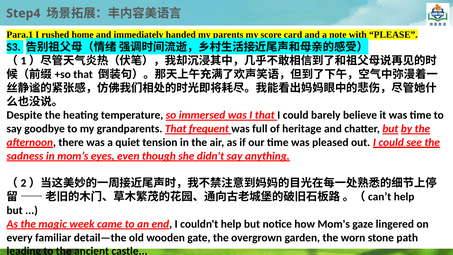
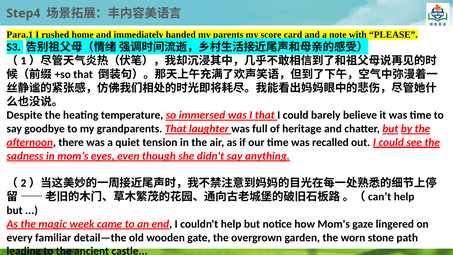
frequent: frequent -> laughter (209, 129)
pleased: pleased -> recalled (330, 142)
